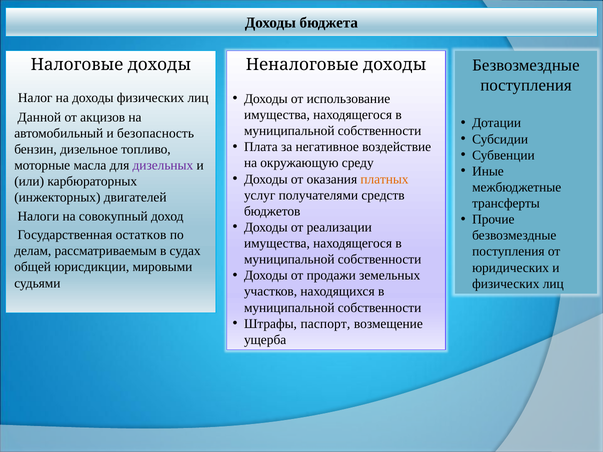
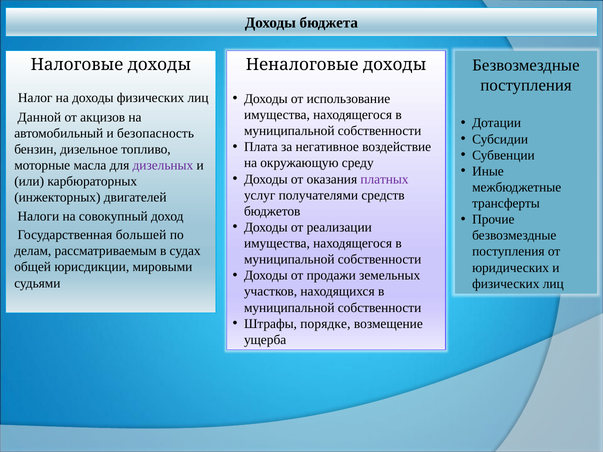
платных colour: orange -> purple (385, 179)
остатков: остатков -> большей (141, 235)
паспорт: паспорт -> порядке (325, 324)
